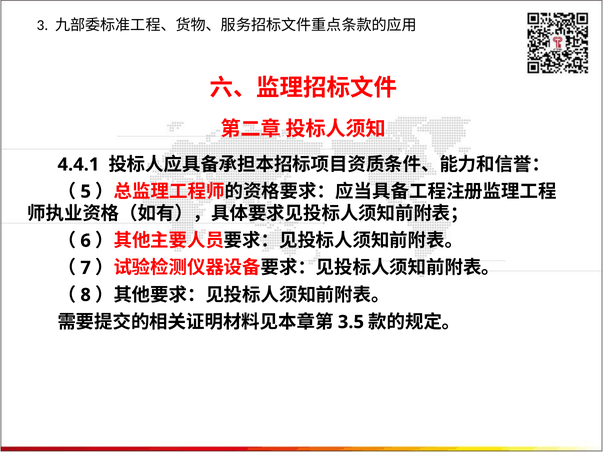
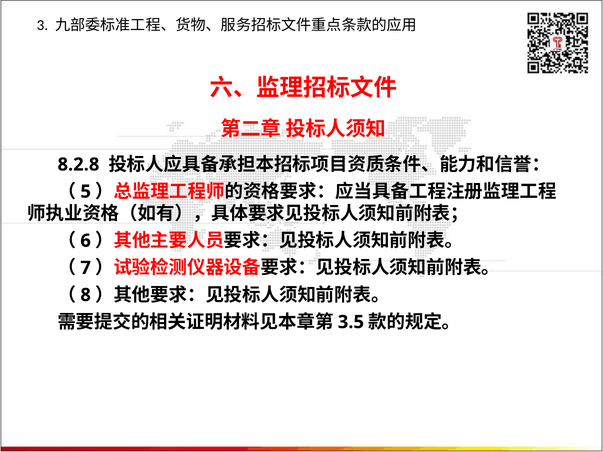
4.4.1: 4.4.1 -> 8.2.8 (78, 165)
